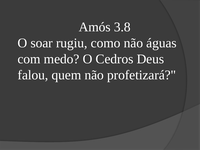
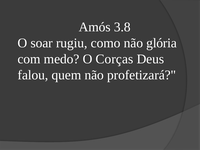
águas: águas -> glória (162, 43)
Cedros: Cedros -> Corças (114, 59)
